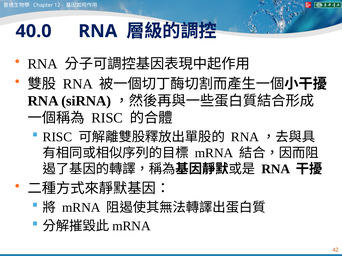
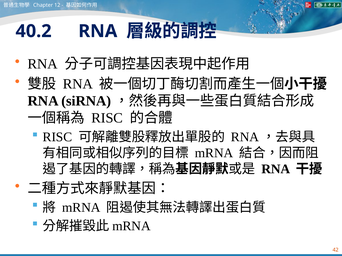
40.0: 40.0 -> 40.2 (34, 31)
